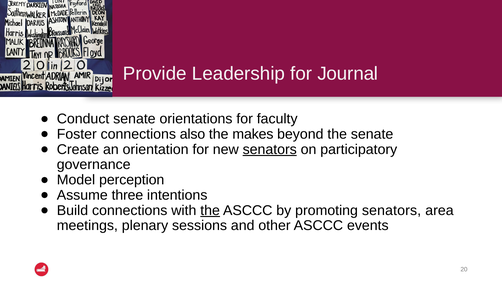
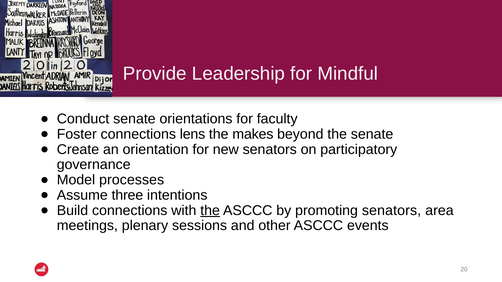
Journal: Journal -> Mindful (348, 74)
also: also -> lens (193, 134)
senators underline: present -> none (270, 150)
perception: perception -> processes (132, 180)
